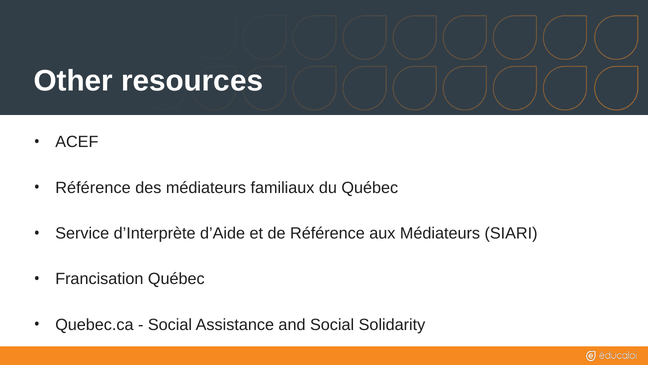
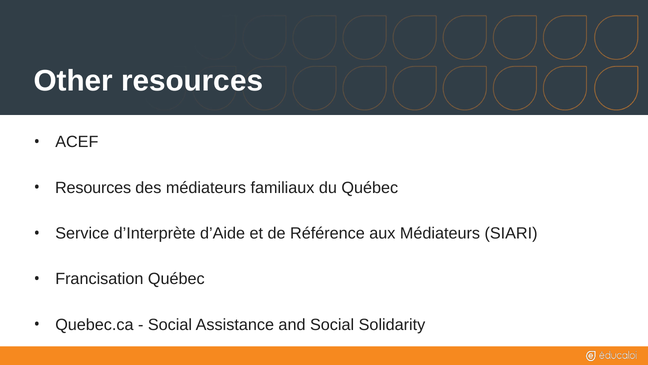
Référence: Référence -> Resources (93, 187)
